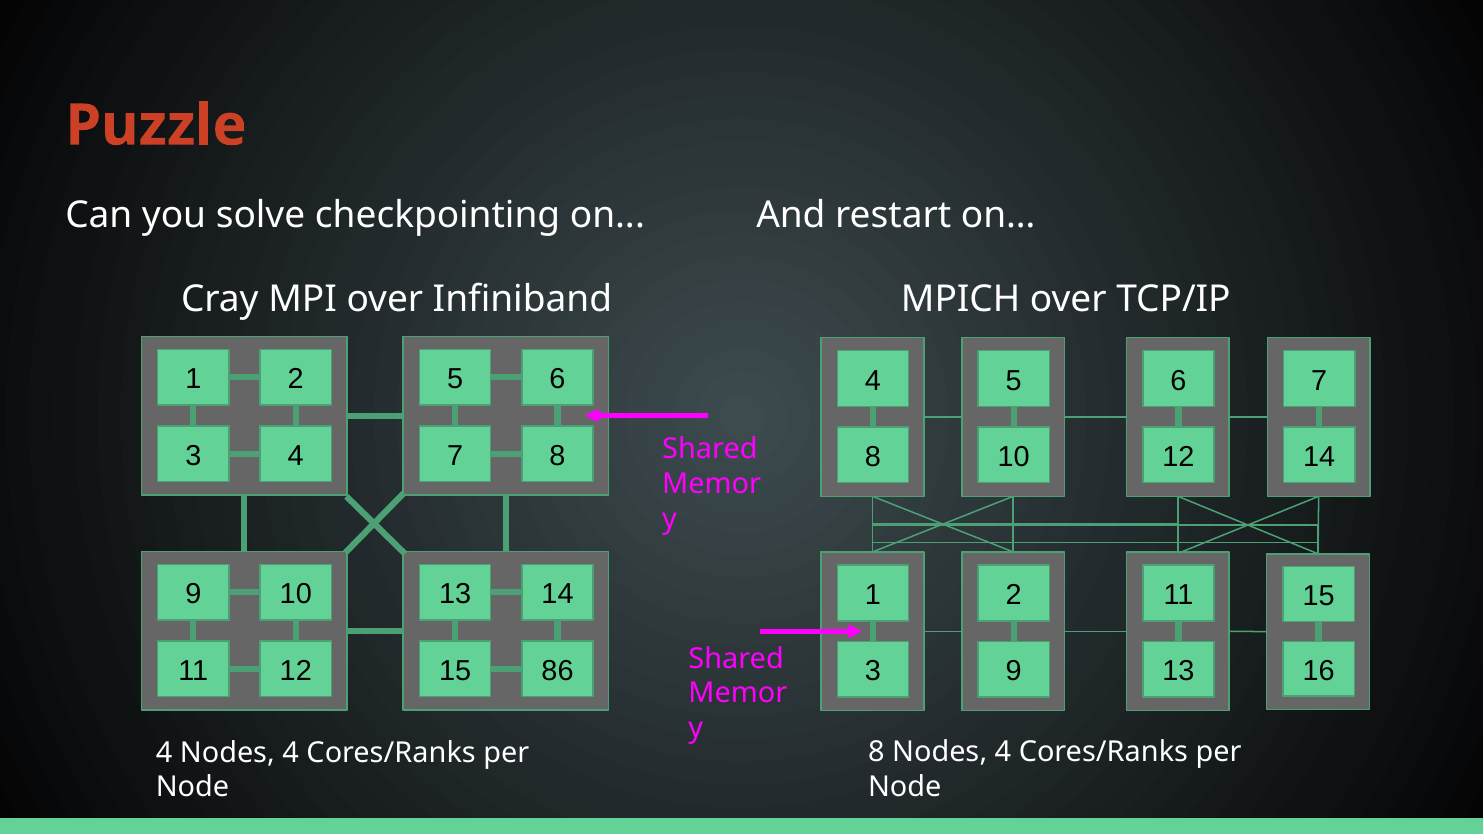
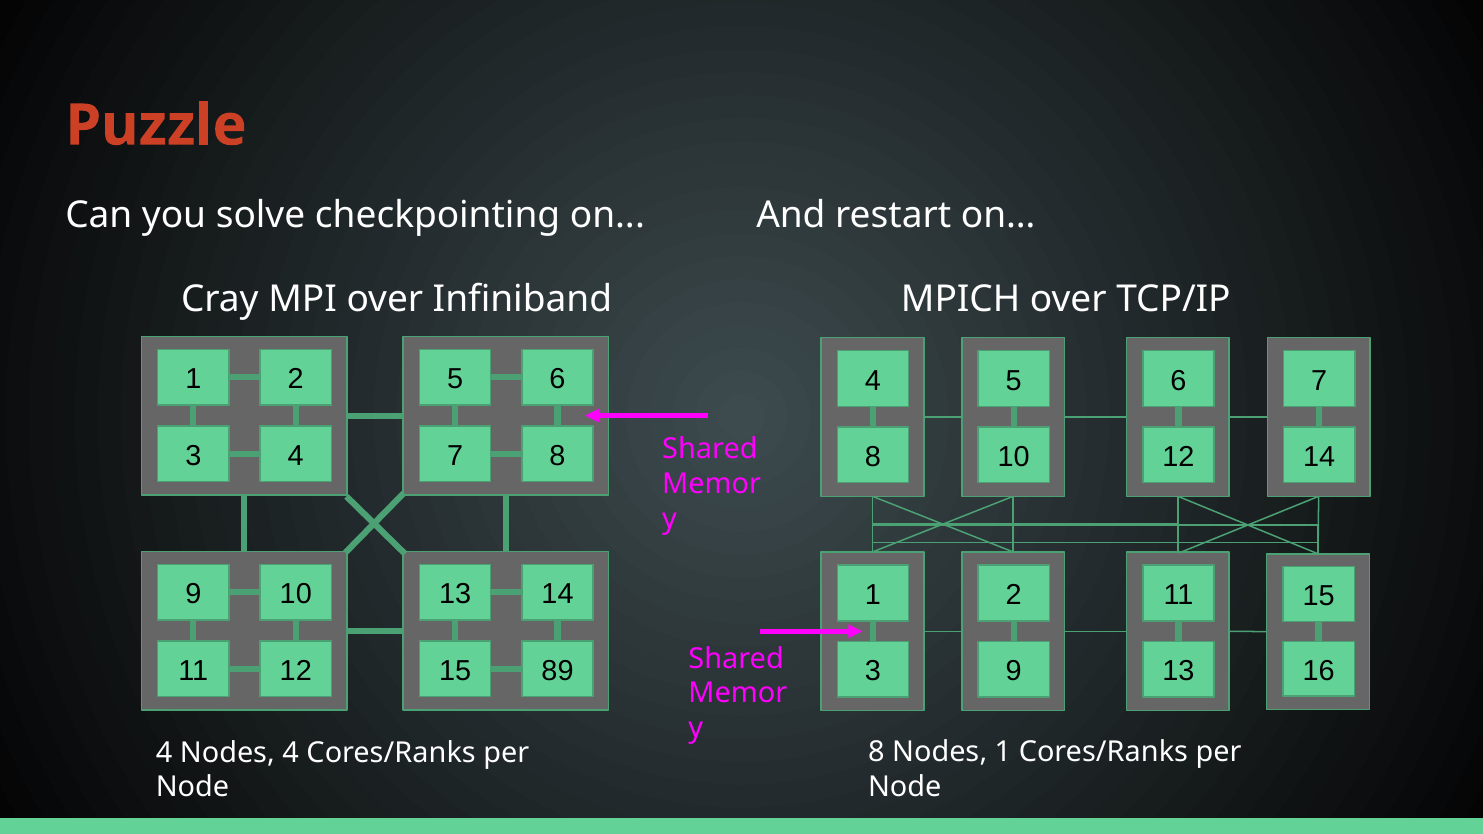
86: 86 -> 89 (558, 671)
8 Nodes 4: 4 -> 1 (1003, 752)
